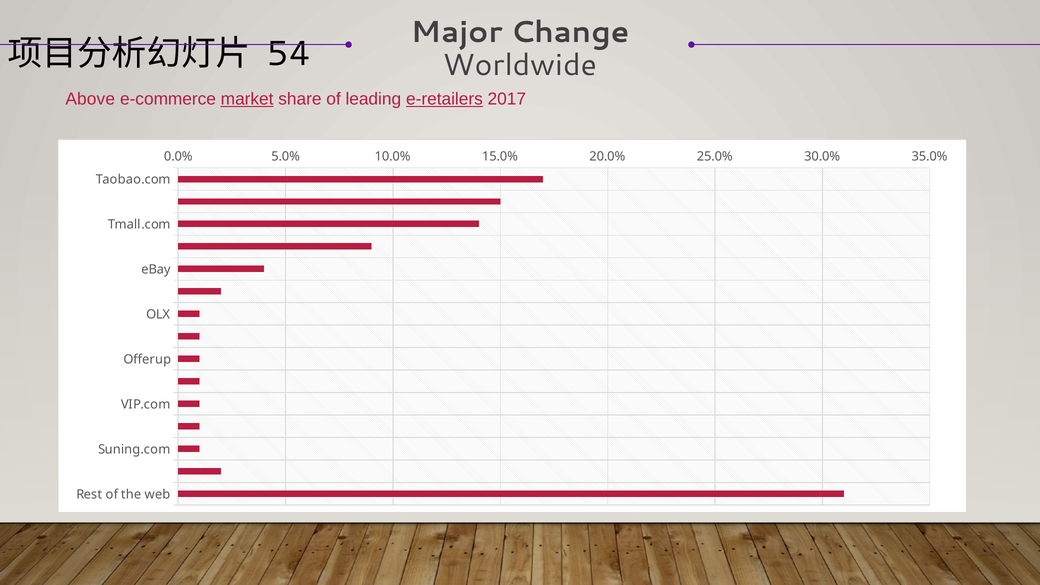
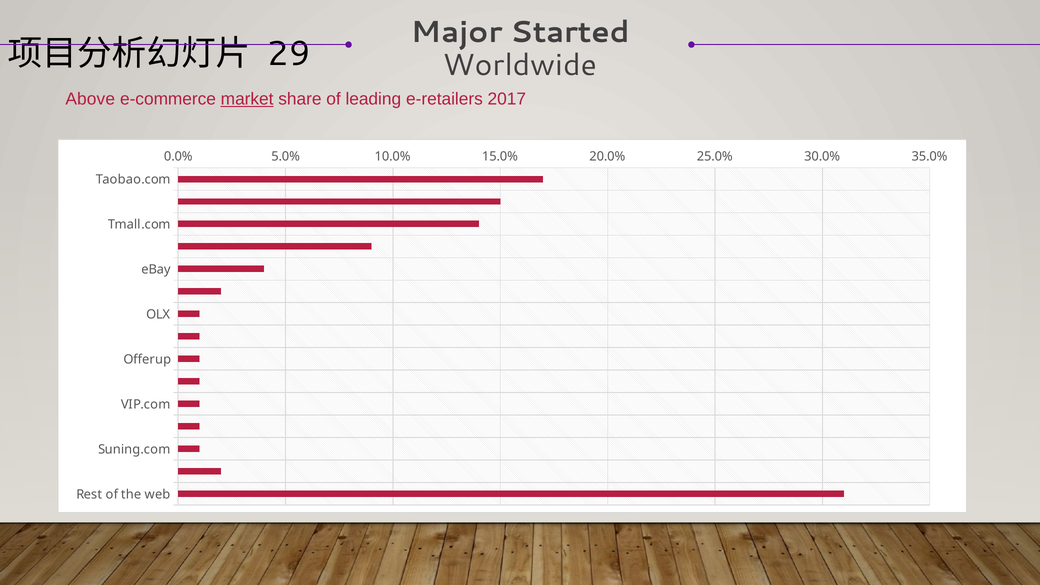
Change: Change -> Started (570, 32)
54: 54 -> 29 (289, 54)
e-retailers underline: present -> none (444, 99)
